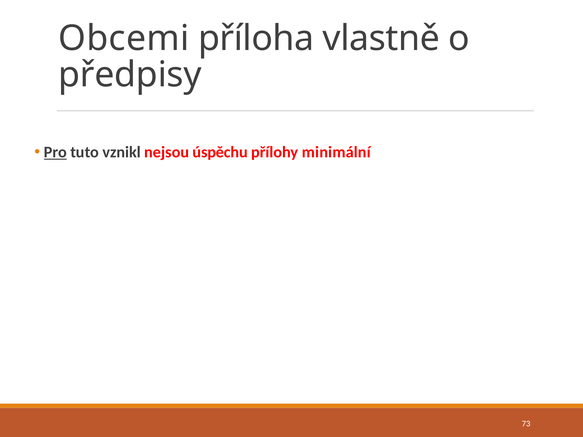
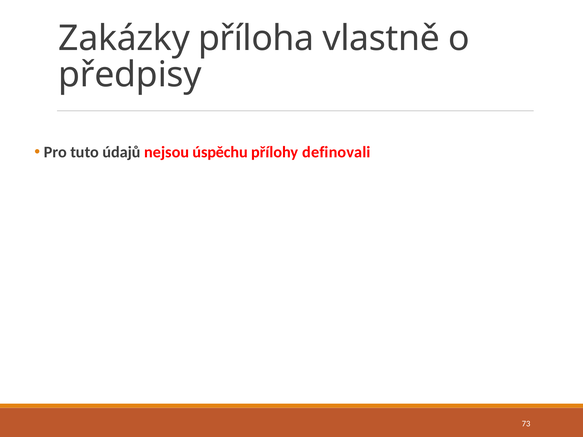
Obcemi: Obcemi -> Zakázky (124, 38)
Pro underline: present -> none (55, 152)
vznikl: vznikl -> údajů (122, 152)
minimální: minimální -> definovali (336, 152)
